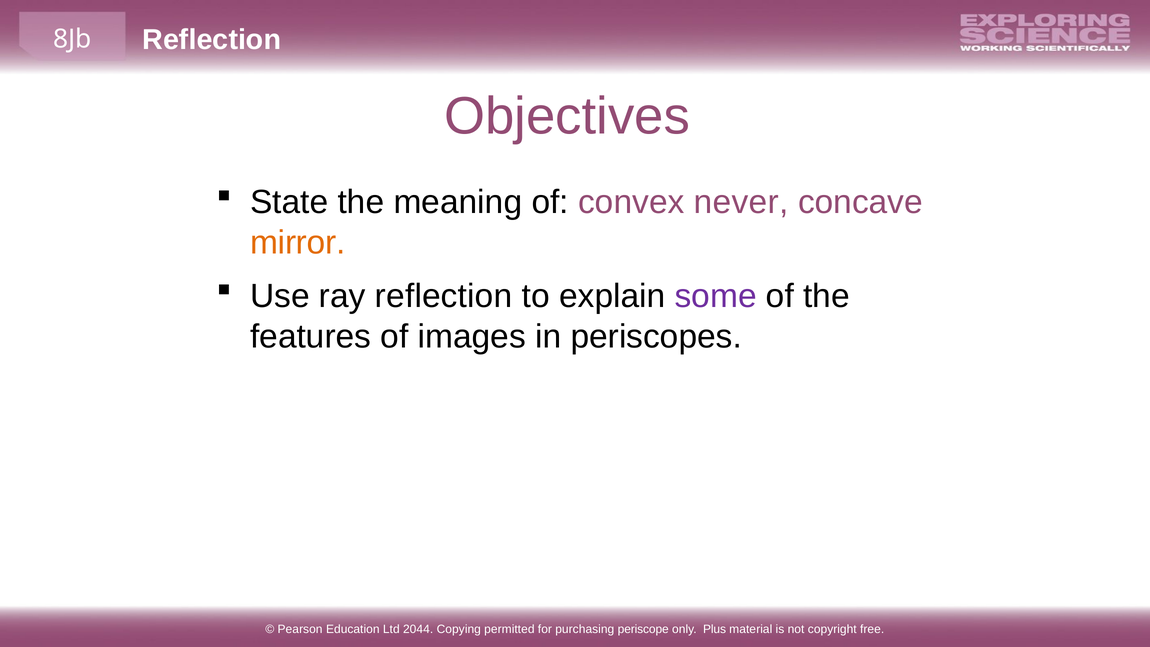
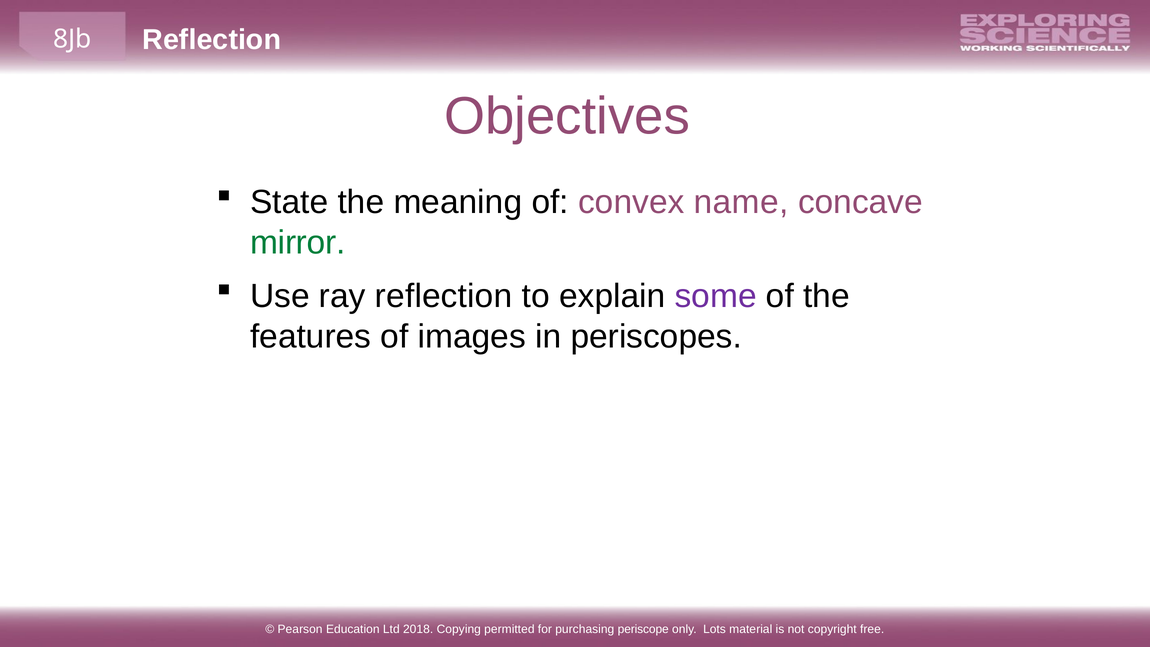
never: never -> name (741, 202)
mirror colour: orange -> green (298, 242)
2044: 2044 -> 2018 (418, 629)
Plus: Plus -> Lots (714, 629)
